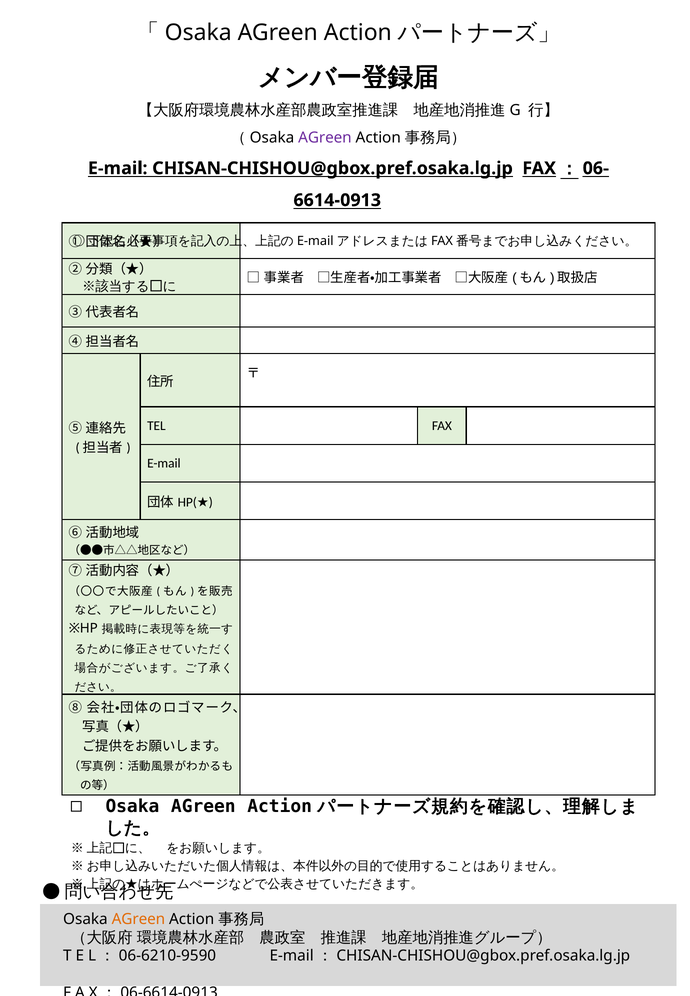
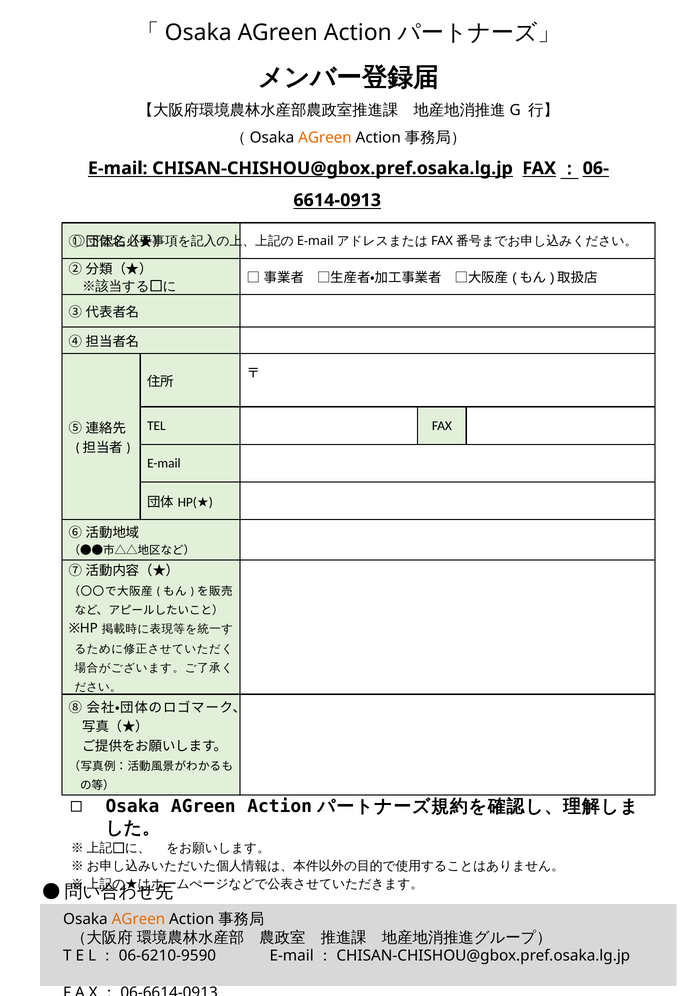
AGreen colour: purple -> orange (325, 138)
